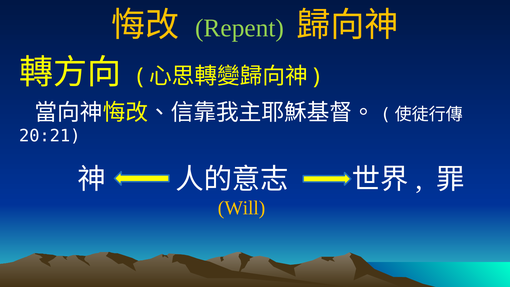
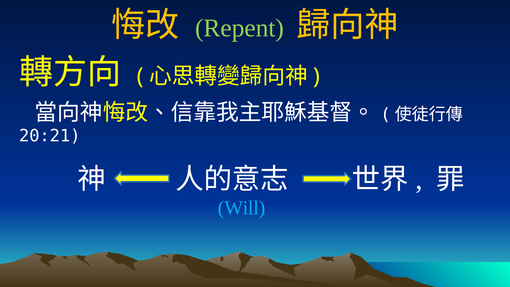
Will colour: yellow -> light blue (242, 208)
